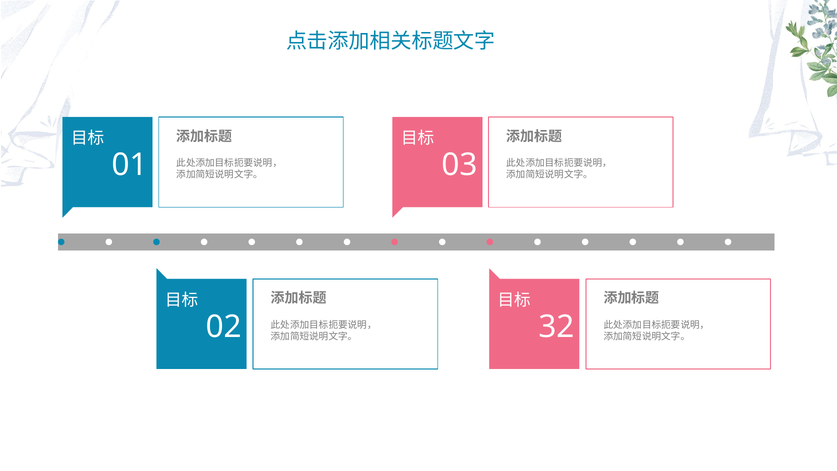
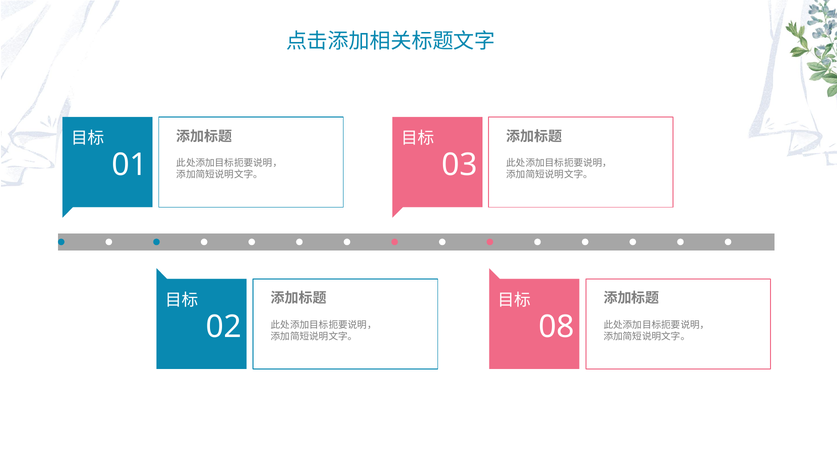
32: 32 -> 08 (556, 327)
